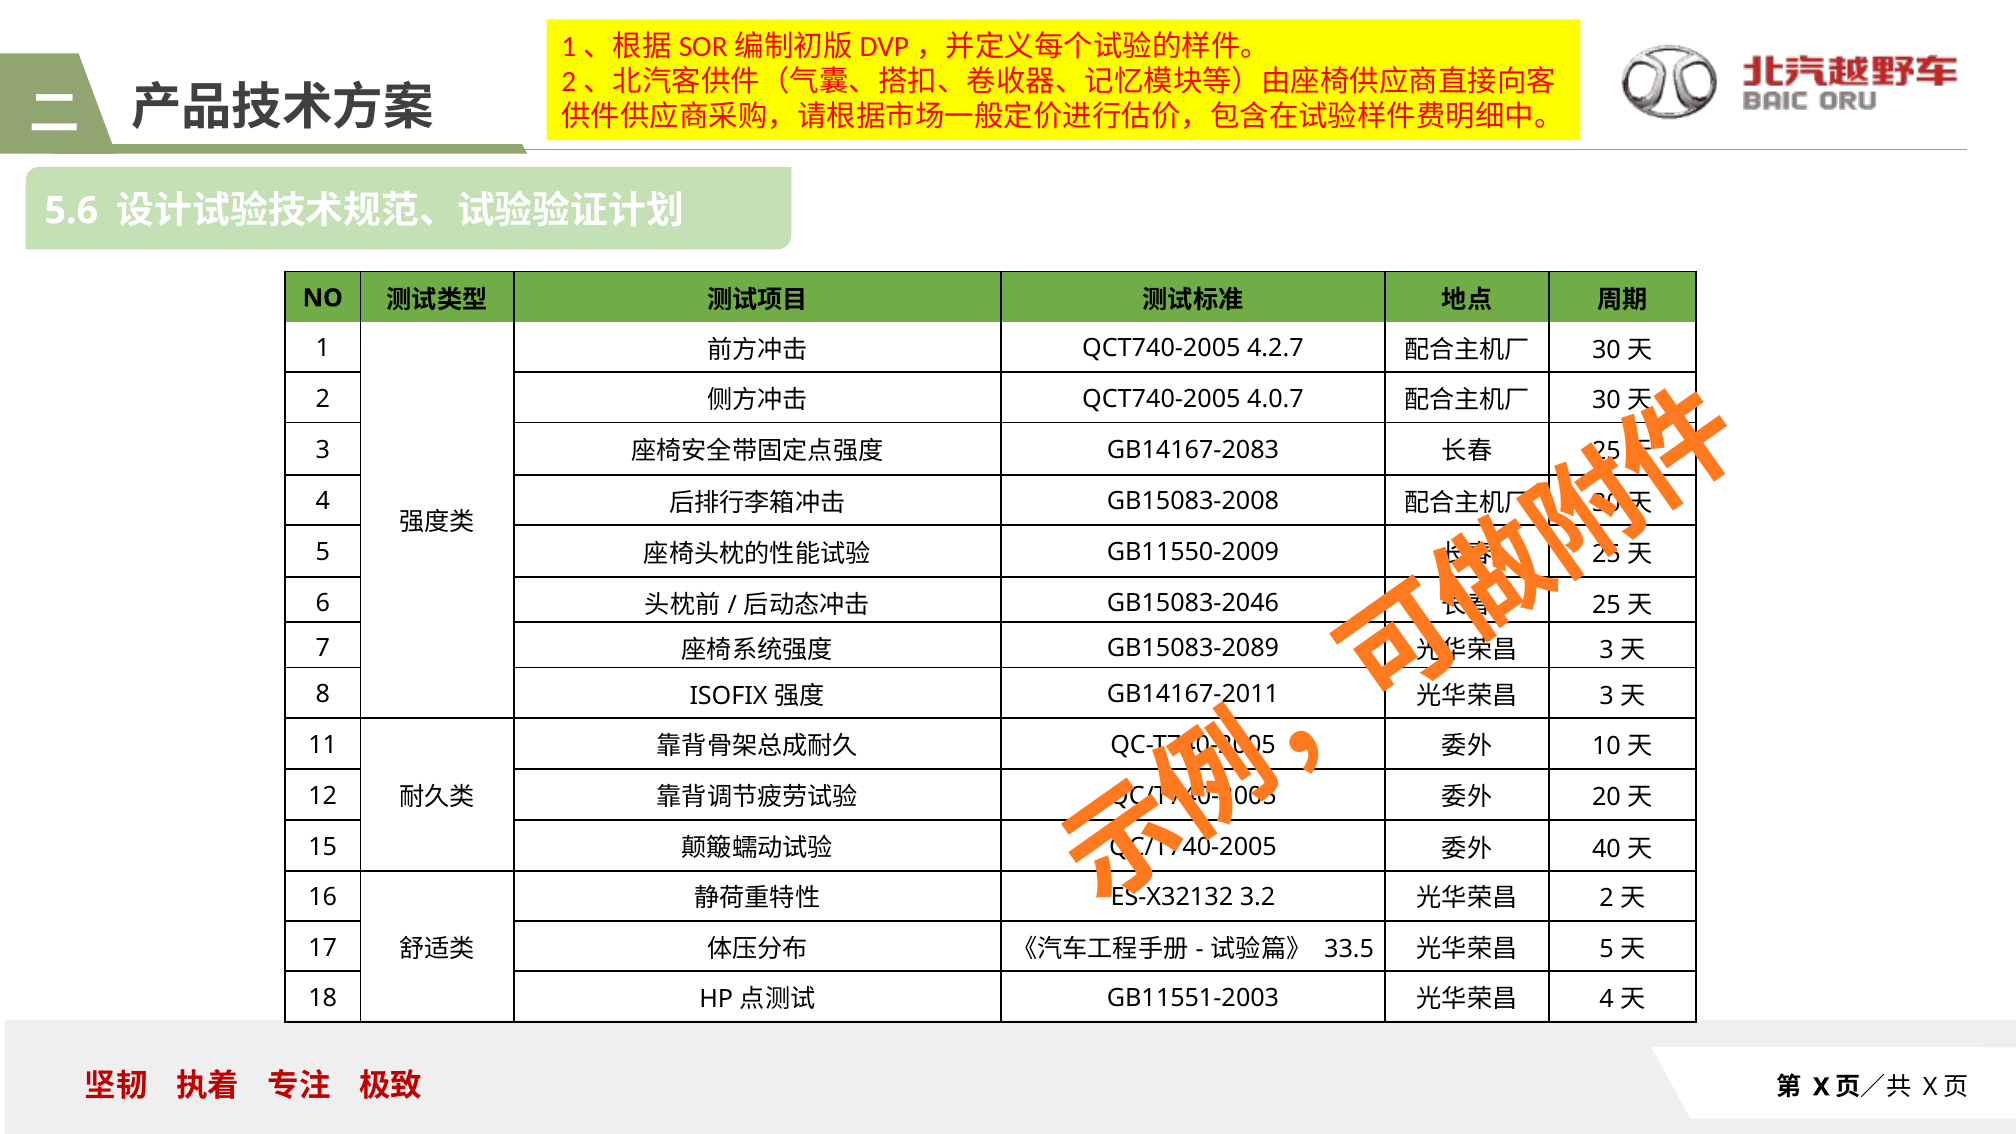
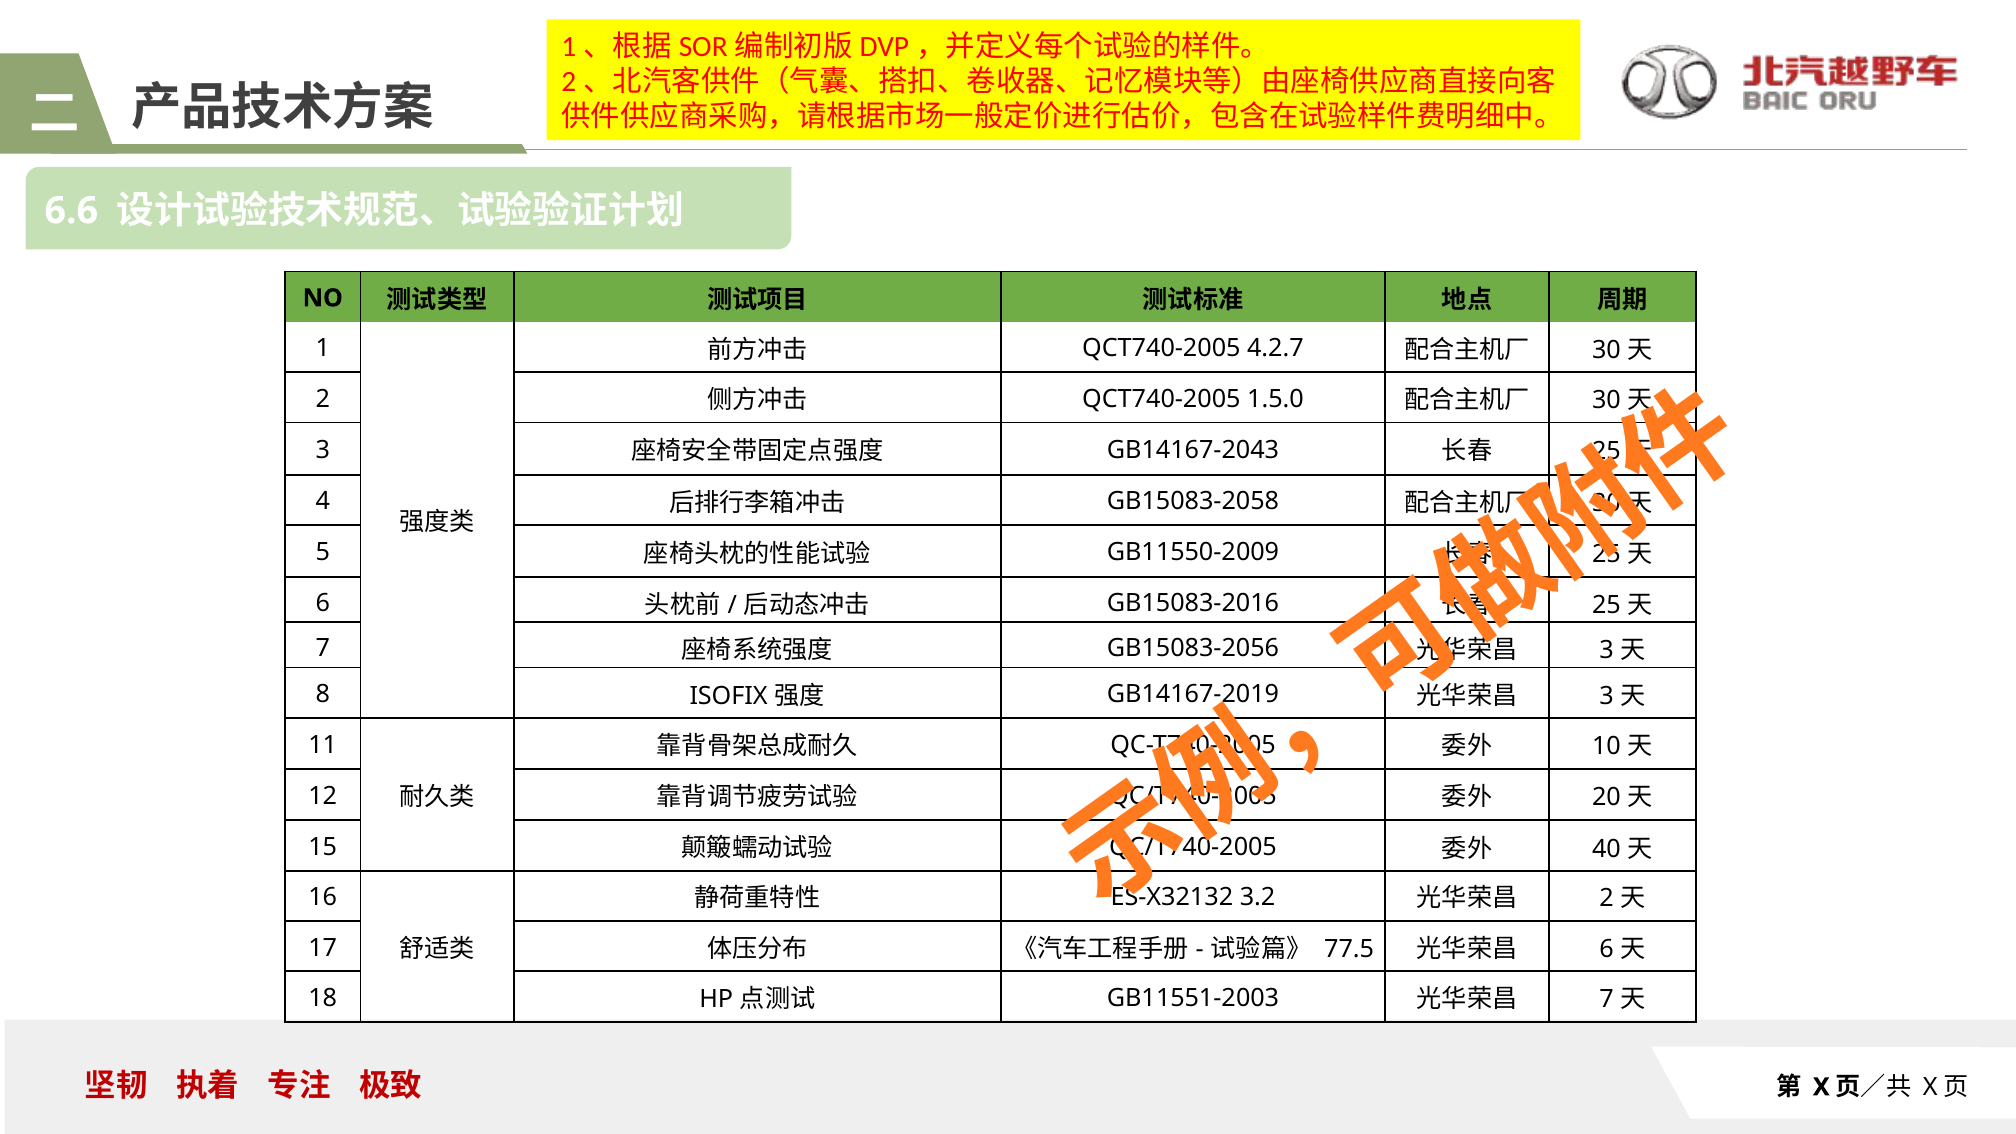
5.6: 5.6 -> 6.6 (71, 211)
4.0.7: 4.0.7 -> 1.5.0 (1275, 399)
GB14167-2083: GB14167-2083 -> GB14167-2043 (1193, 450)
GB15083-2008: GB15083-2008 -> GB15083-2058 (1193, 502)
GB15083-2046: GB15083-2046 -> GB15083-2016 (1193, 603)
GB15083-2089: GB15083-2089 -> GB15083-2056 (1193, 648)
GB14167-2011: GB14167-2011 -> GB14167-2019 (1193, 694)
33.5: 33.5 -> 77.5 (1349, 949)
5: 5 -> 6 (1606, 949)
4: 4 -> 7 (1606, 999)
